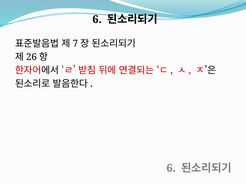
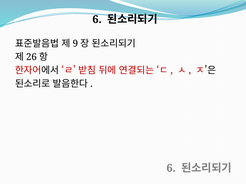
7: 7 -> 9 (75, 44)
